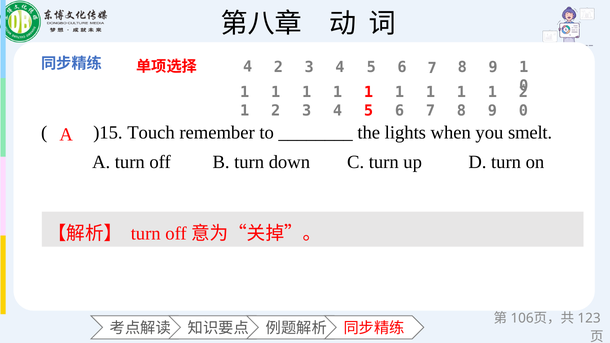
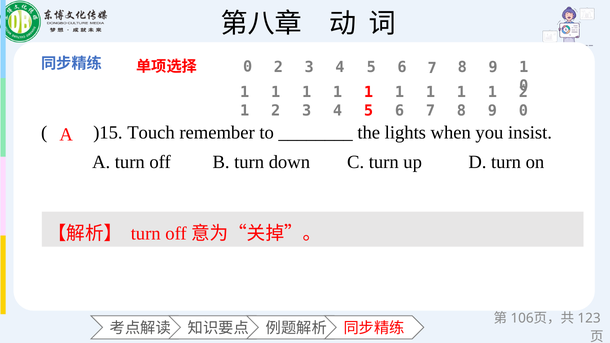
4: 4 -> 0 (248, 67)
smelt: smelt -> insist (530, 133)
